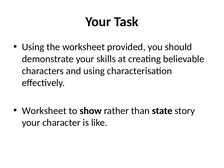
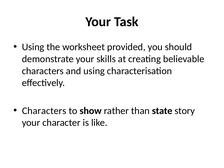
Worksheet: Worksheet -> Characters (44, 111)
